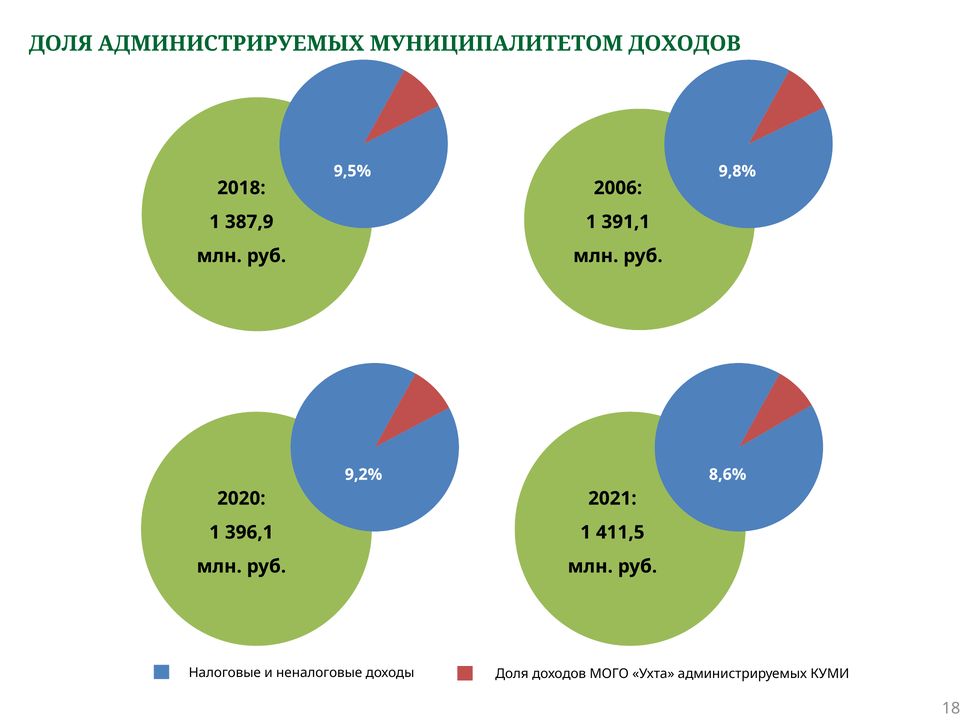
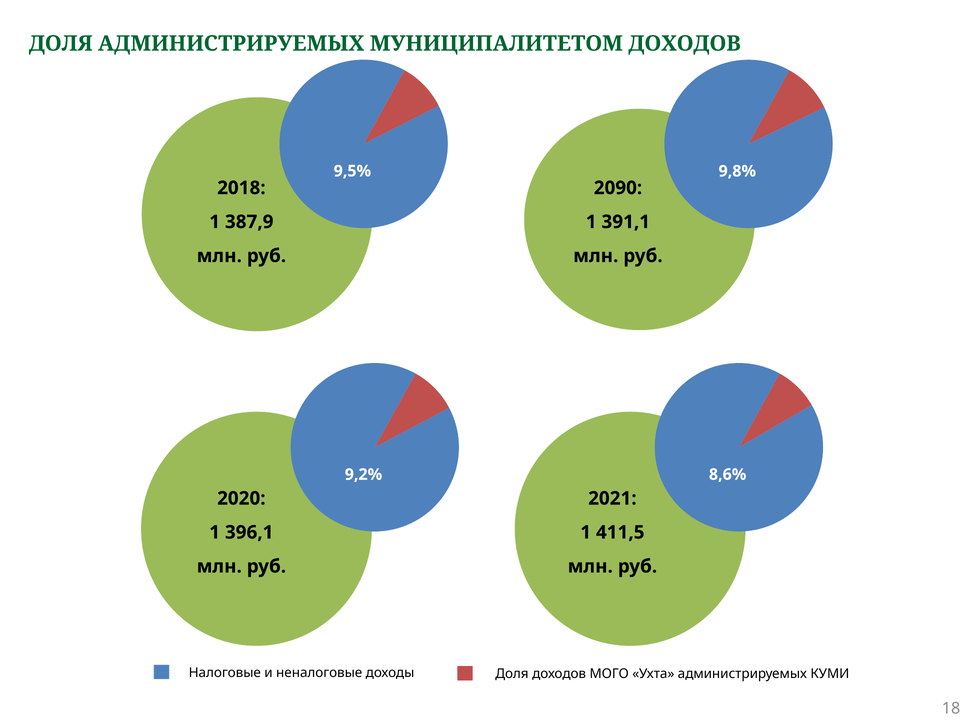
2006: 2006 -> 2090 (618, 188)
